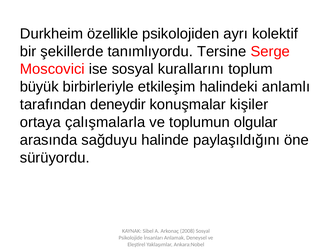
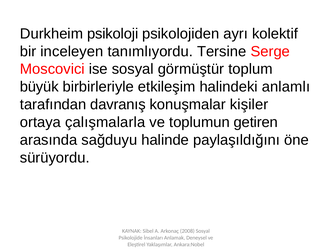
özellikle: özellikle -> psikoloji (113, 34)
şekillerde: şekillerde -> inceleyen (72, 51)
kurallarını: kurallarını -> görmüştür (191, 69)
deneydir: deneydir -> davranış (118, 105)
olgular: olgular -> getiren (256, 122)
